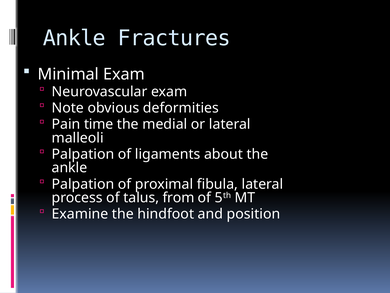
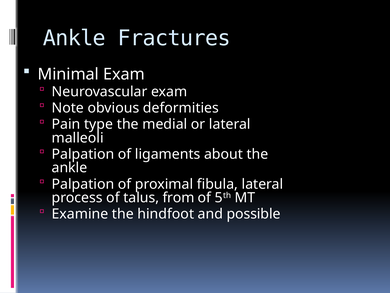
time: time -> type (99, 124)
position: position -> possible (254, 214)
